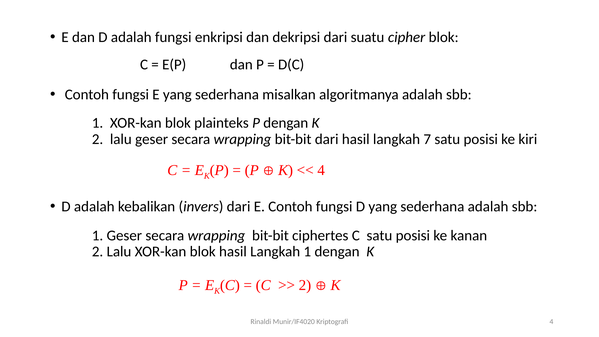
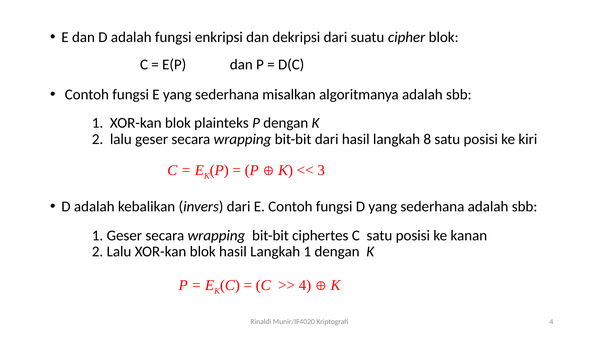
7: 7 -> 8 (427, 139)
4: 4 -> 3 (321, 170)
2: 2 -> 4 (305, 285)
